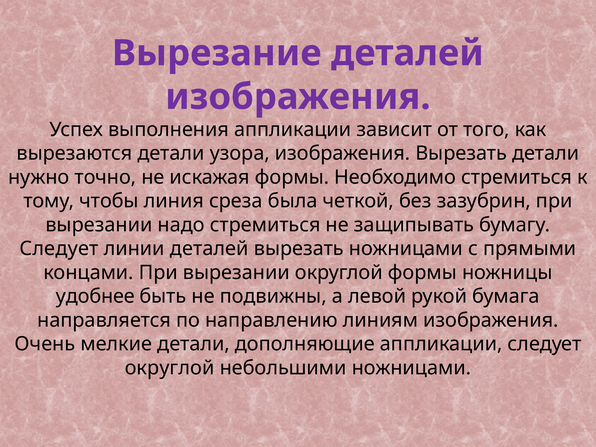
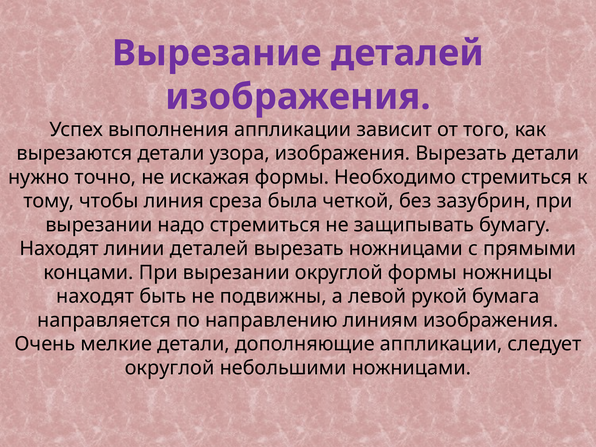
Следует: Следует -> Находят (59, 249)
удобнее: удобнее -> находят (95, 296)
